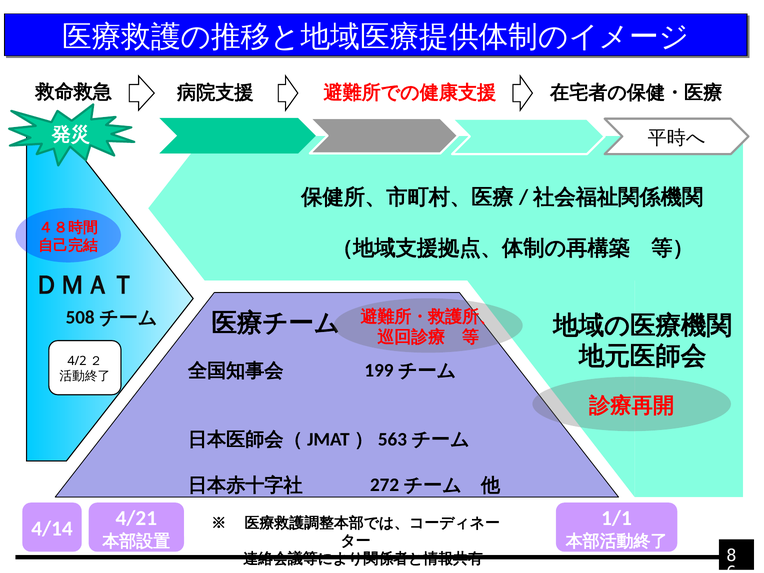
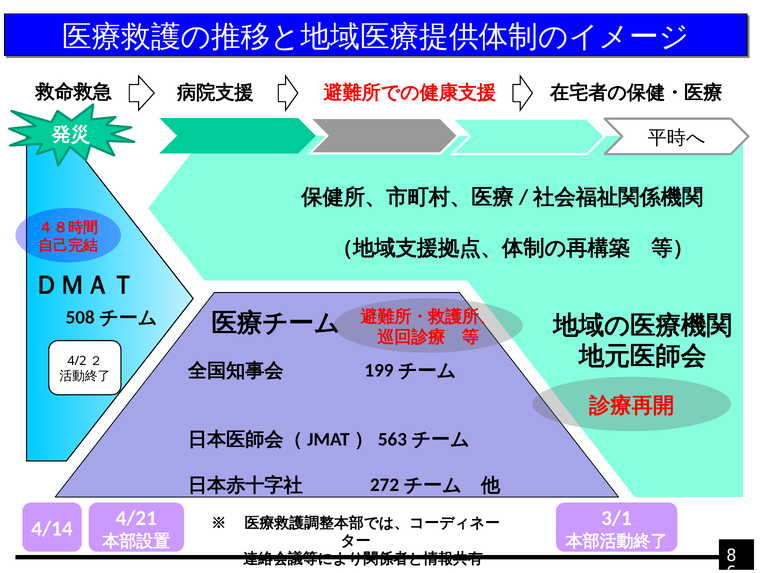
1/1: 1/1 -> 3/1 (617, 518)
